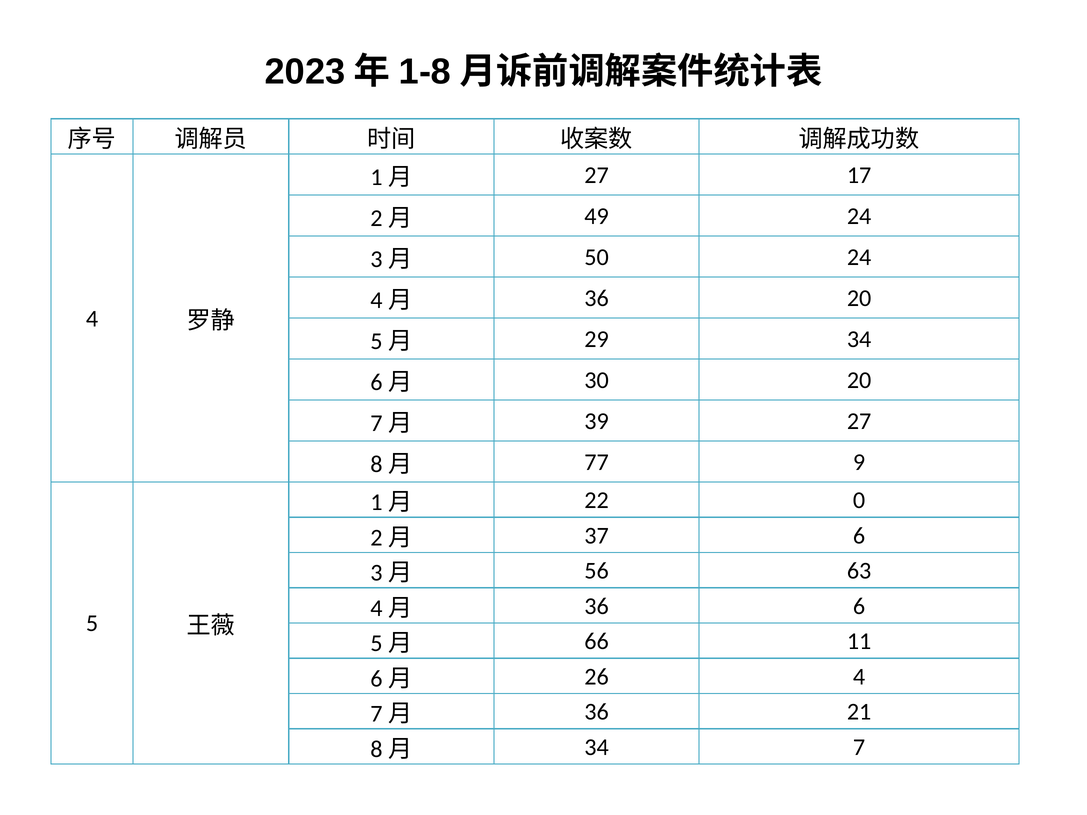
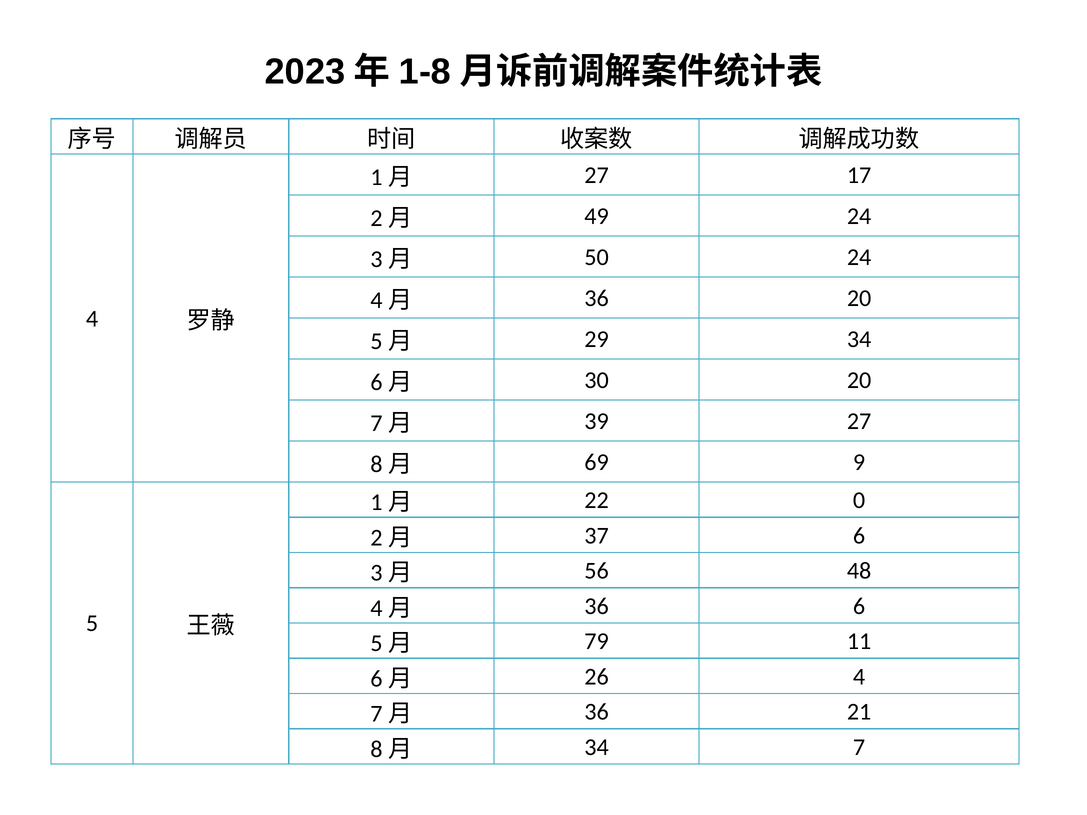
77: 77 -> 69 (597, 462)
63: 63 -> 48 (859, 571)
66: 66 -> 79 (597, 642)
